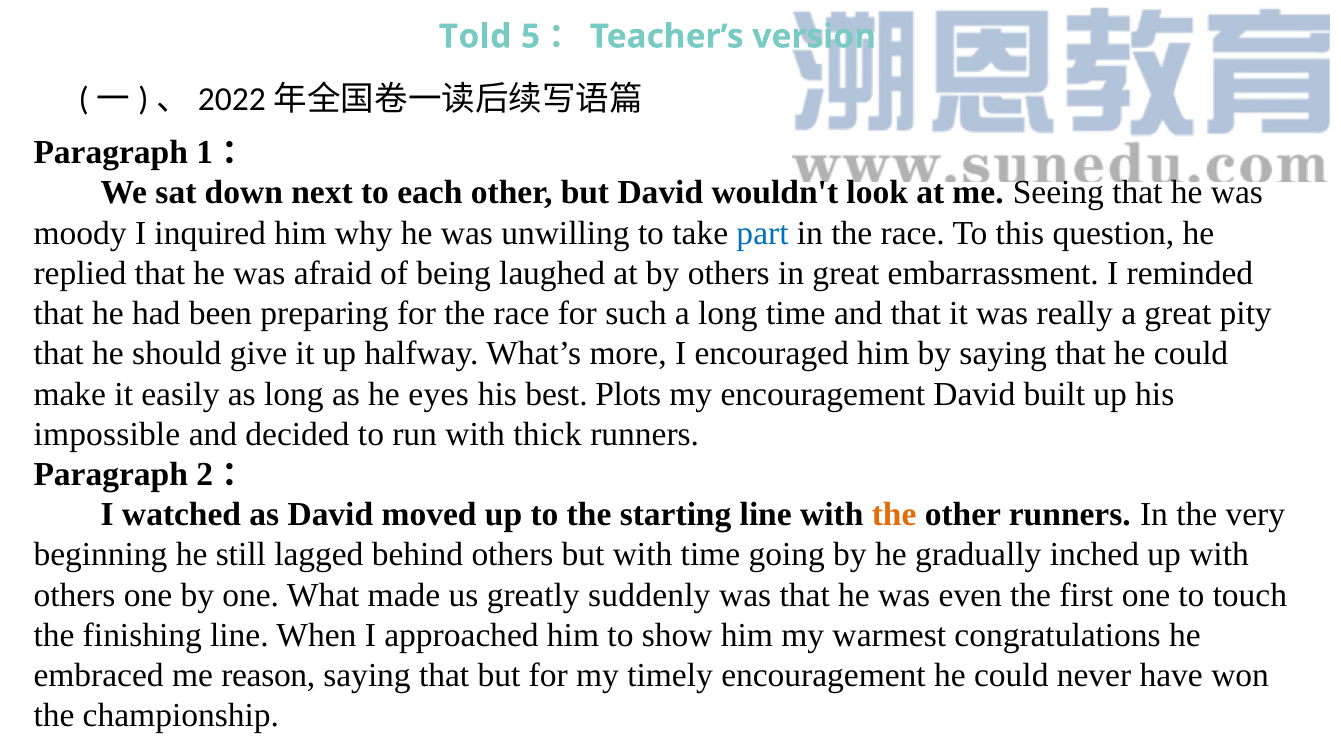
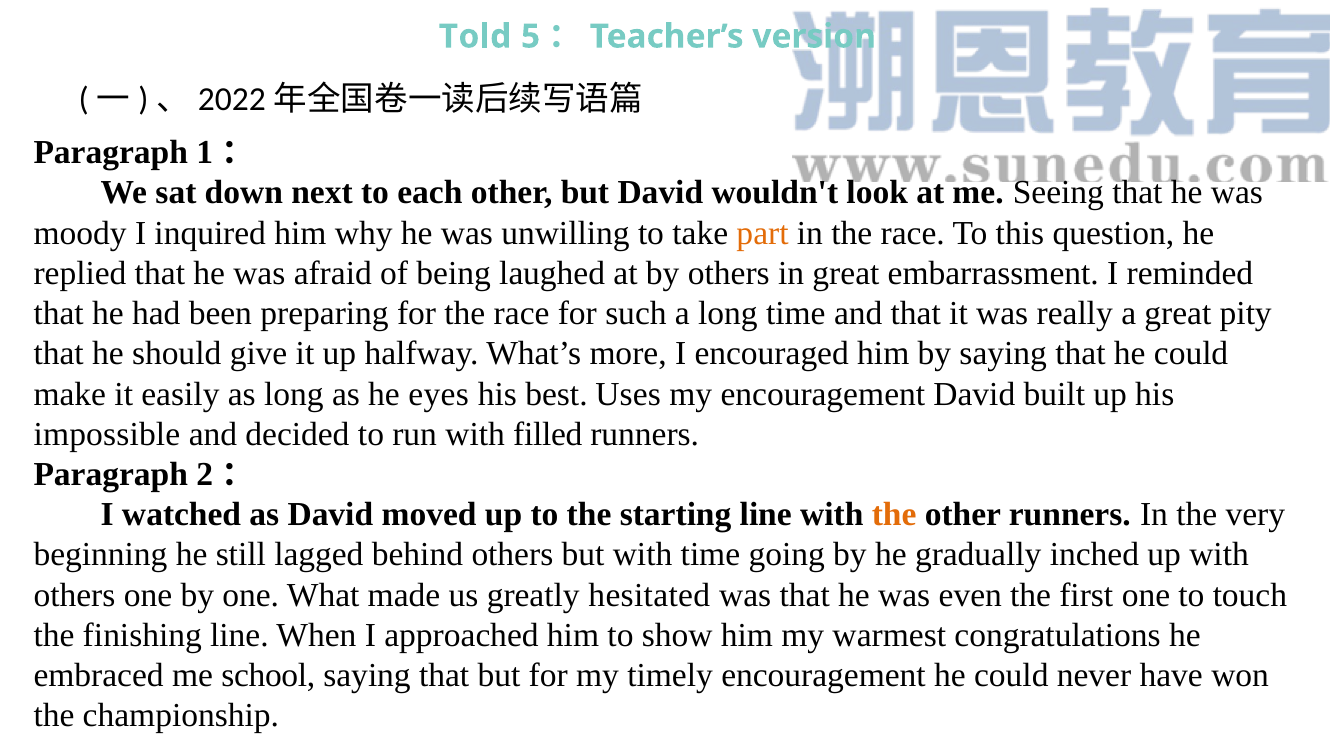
part colour: blue -> orange (763, 233)
Plots: Plots -> Uses (628, 394)
thick: thick -> filled (548, 434)
suddenly: suddenly -> hesitated (649, 595)
reason: reason -> school (268, 676)
